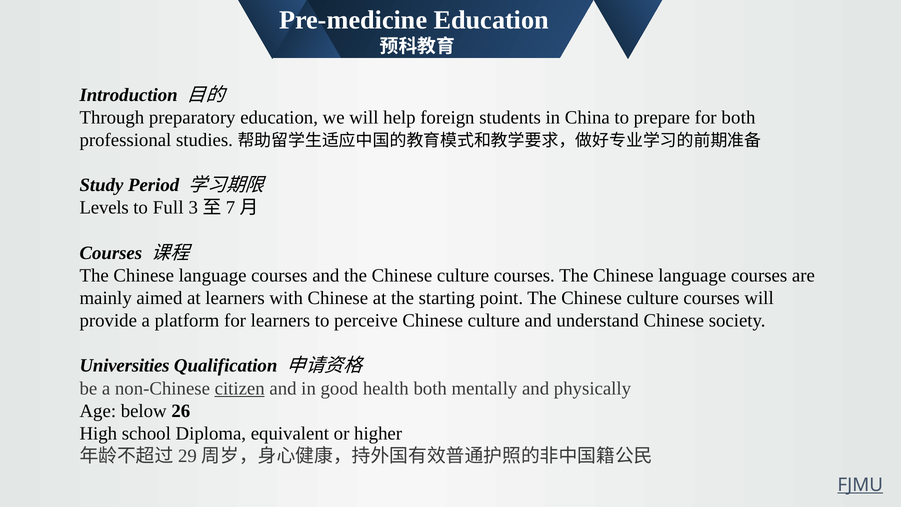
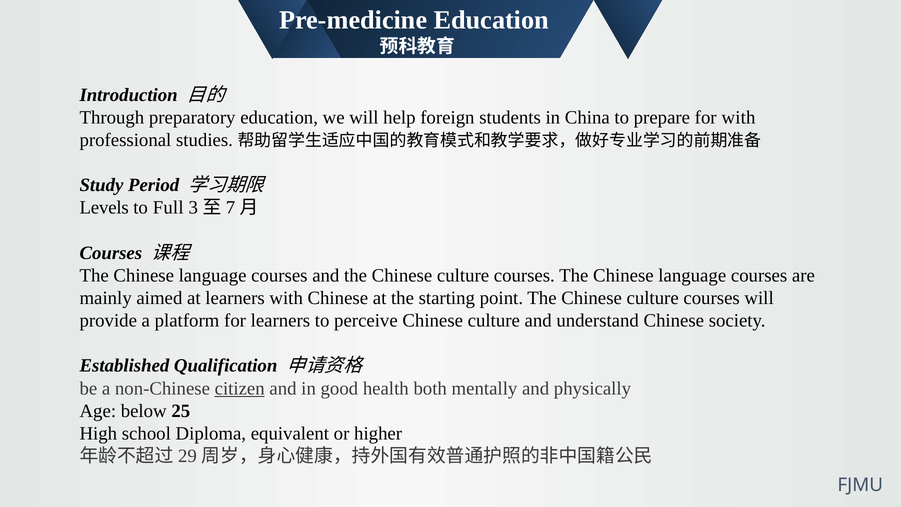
for both: both -> with (738, 118)
Universities: Universities -> Established (124, 366)
26: 26 -> 25 (181, 411)
FJMU underline: present -> none (860, 485)
